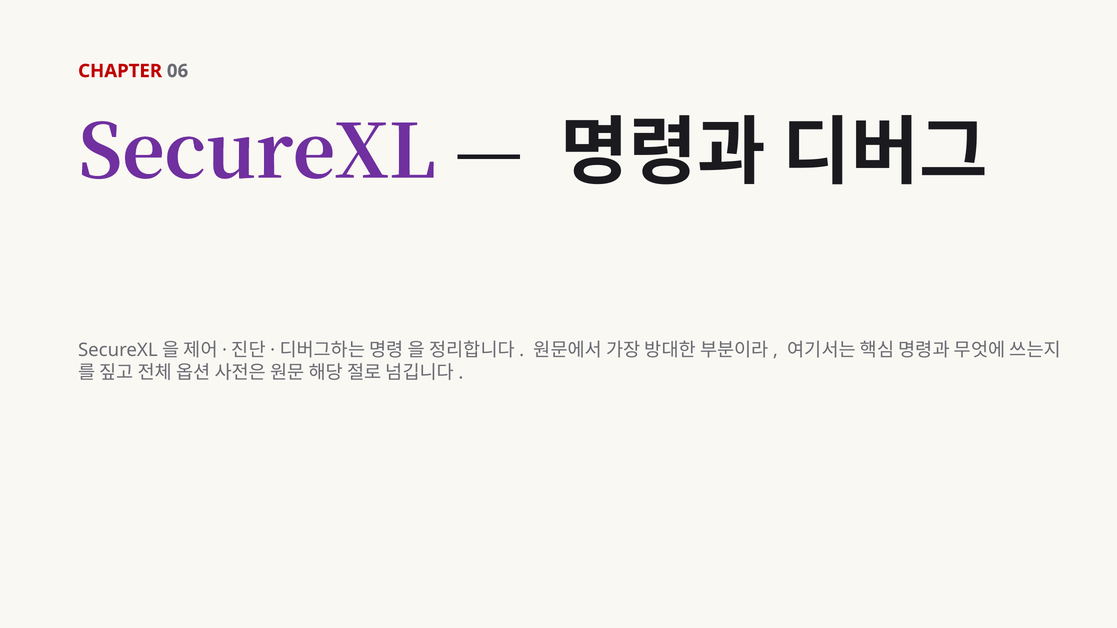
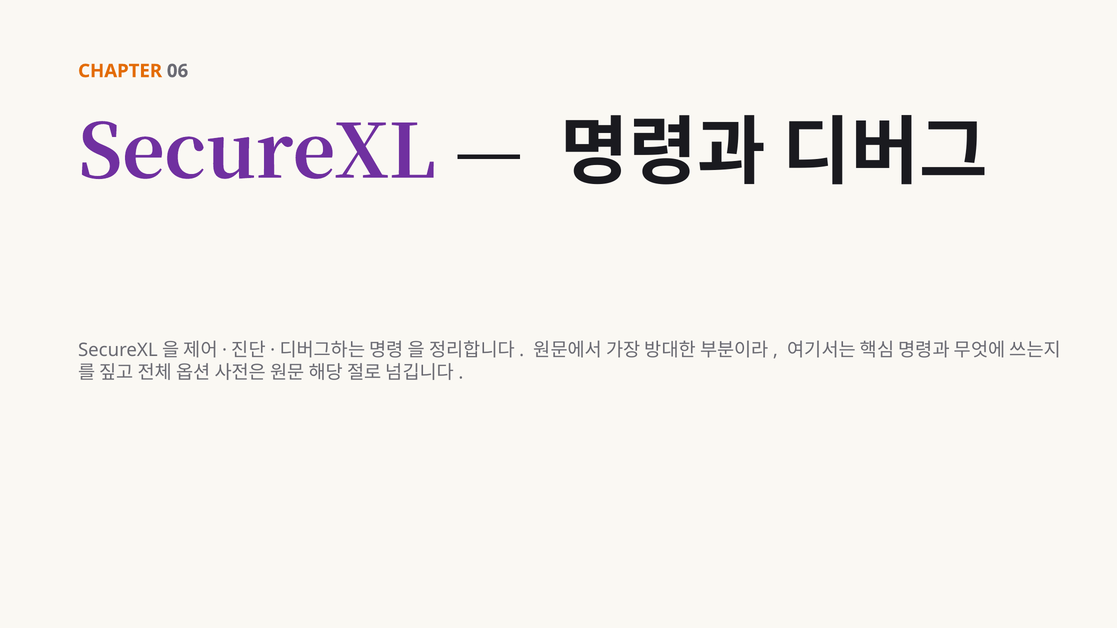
CHAPTER colour: red -> orange (120, 71)
